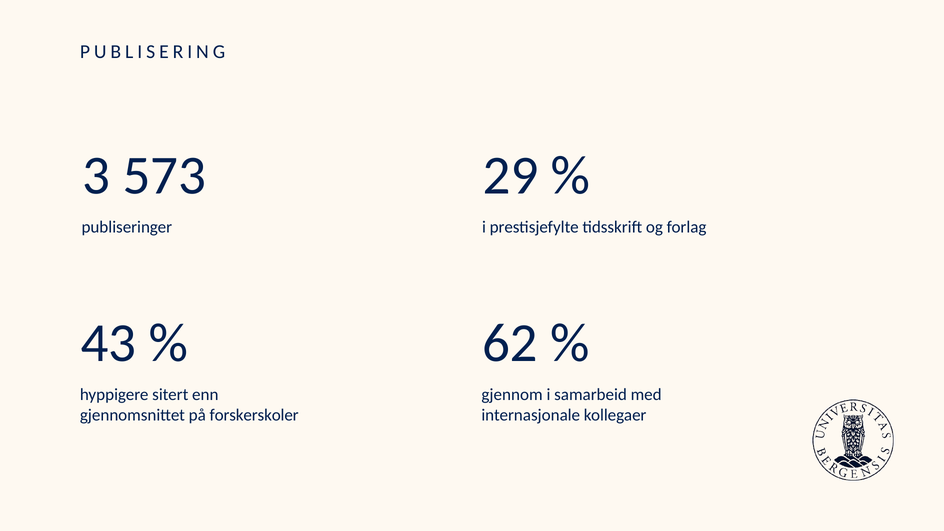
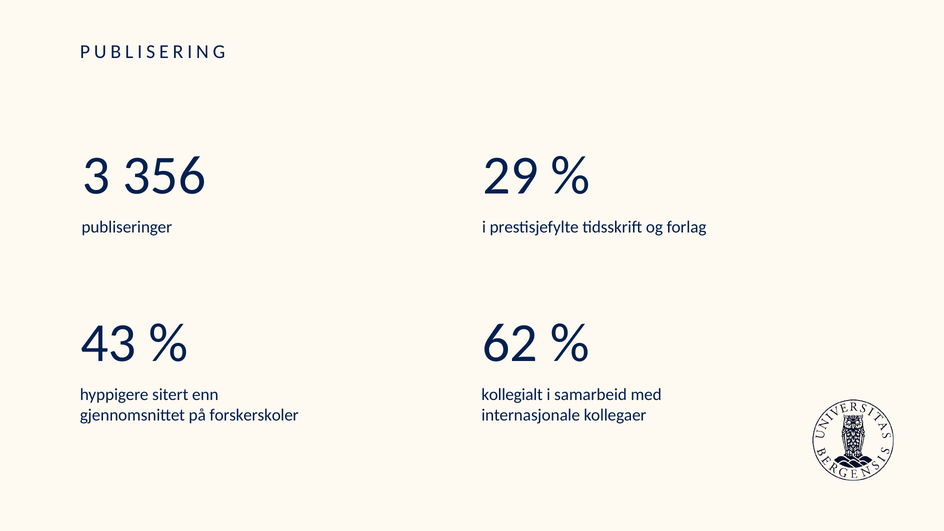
573: 573 -> 356 (164, 175)
gjennom: gjennom -> kollegialt (512, 395)
